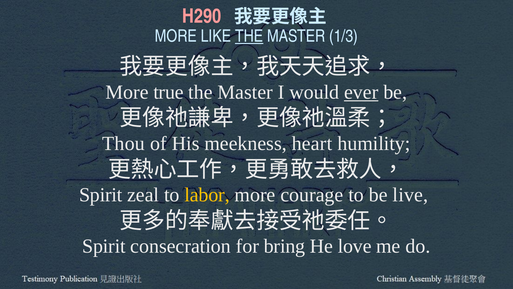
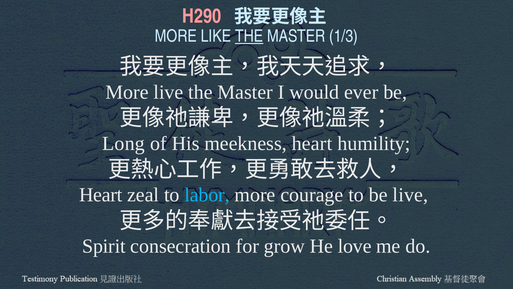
More true: true -> live (168, 92)
ever underline: present -> none (361, 92)
Thou: Thou -> Long (124, 143)
Spirit: Spirit -> Heart (101, 195)
labor colour: yellow -> light blue (207, 195)
bring: bring -> grow (284, 246)
